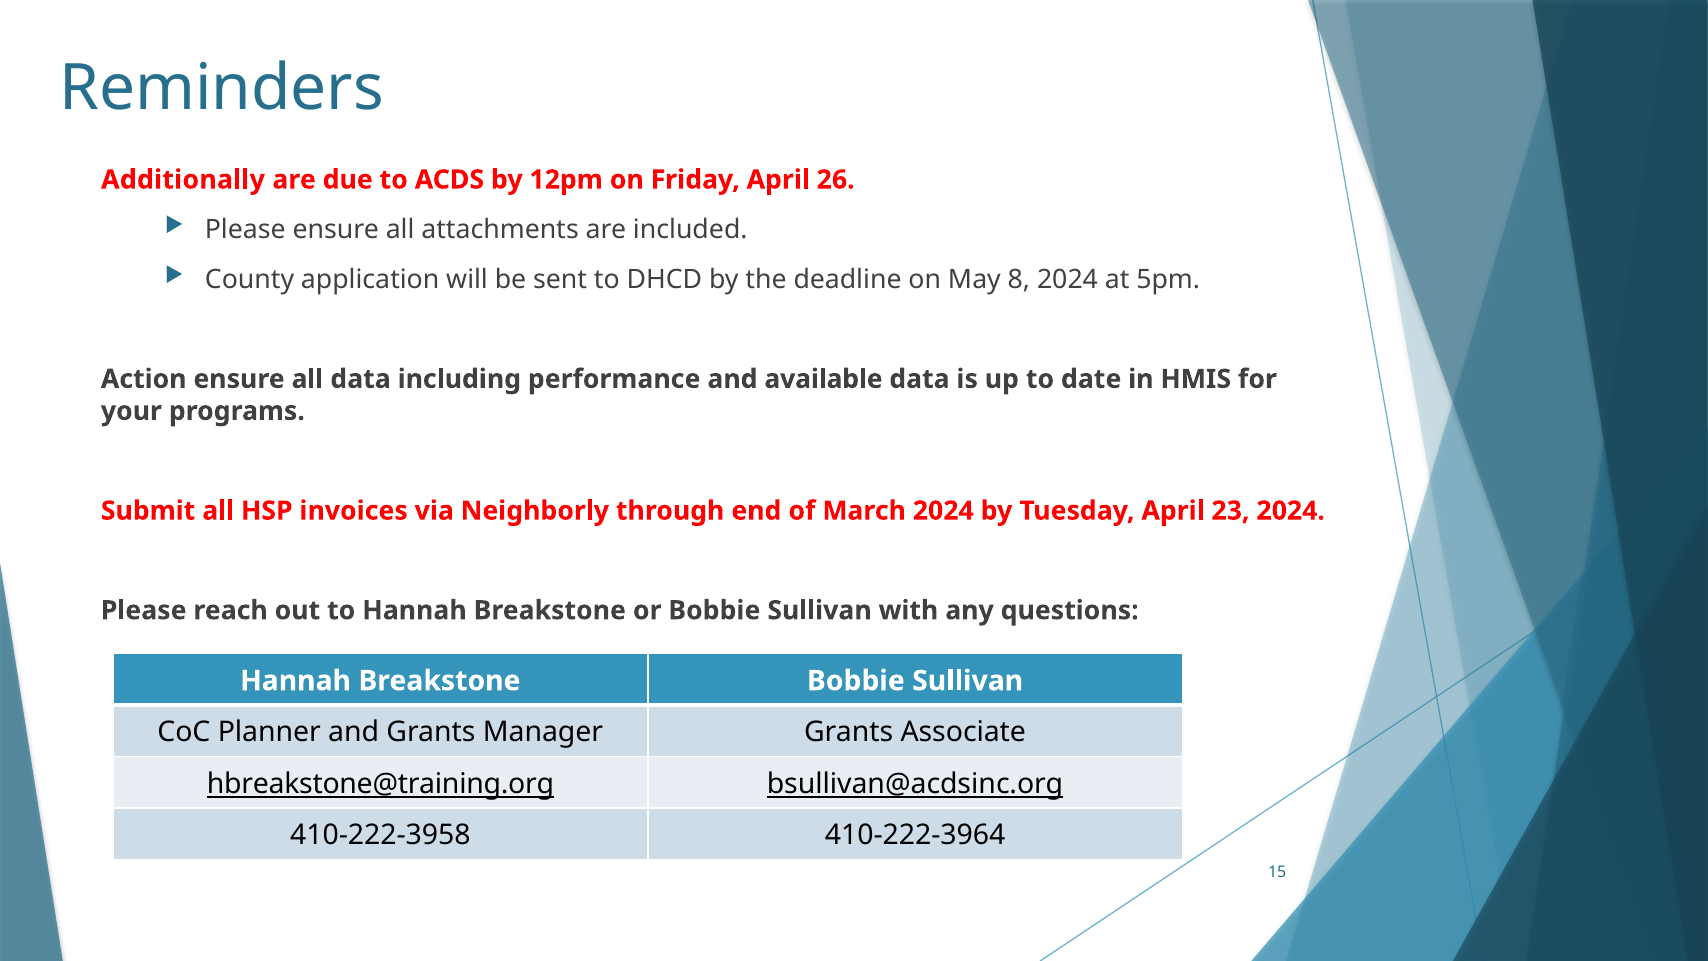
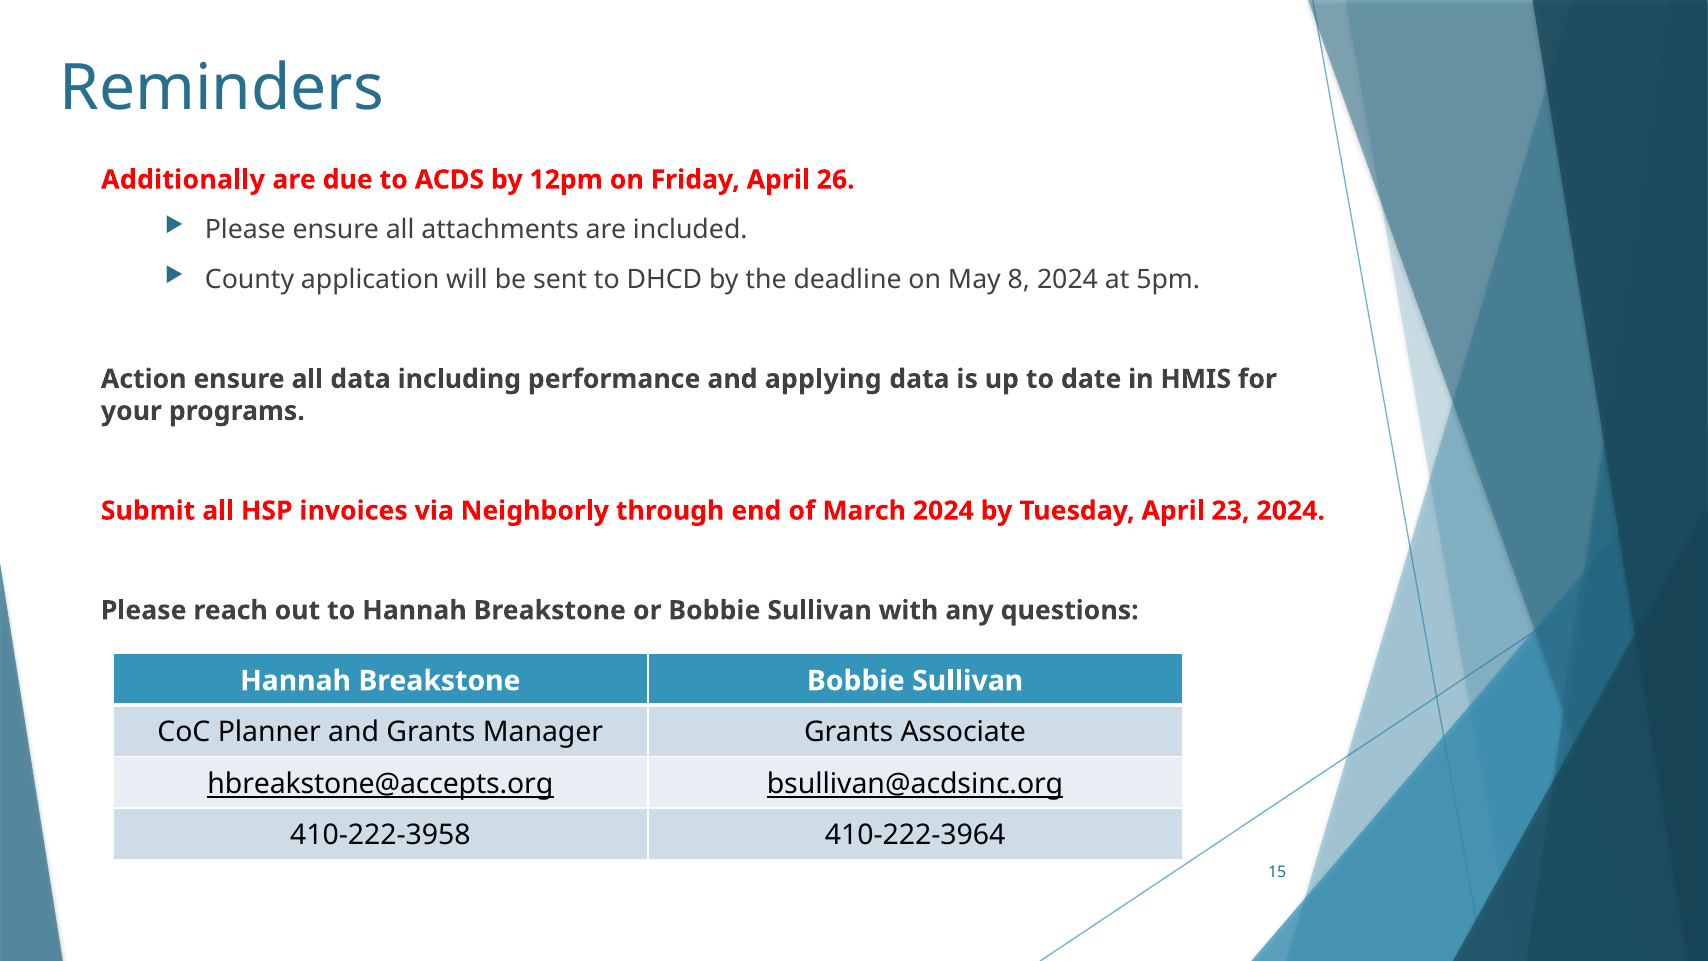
available: available -> applying (823, 379)
hbreakstone@training.org: hbreakstone@training.org -> hbreakstone@accepts.org (380, 784)
